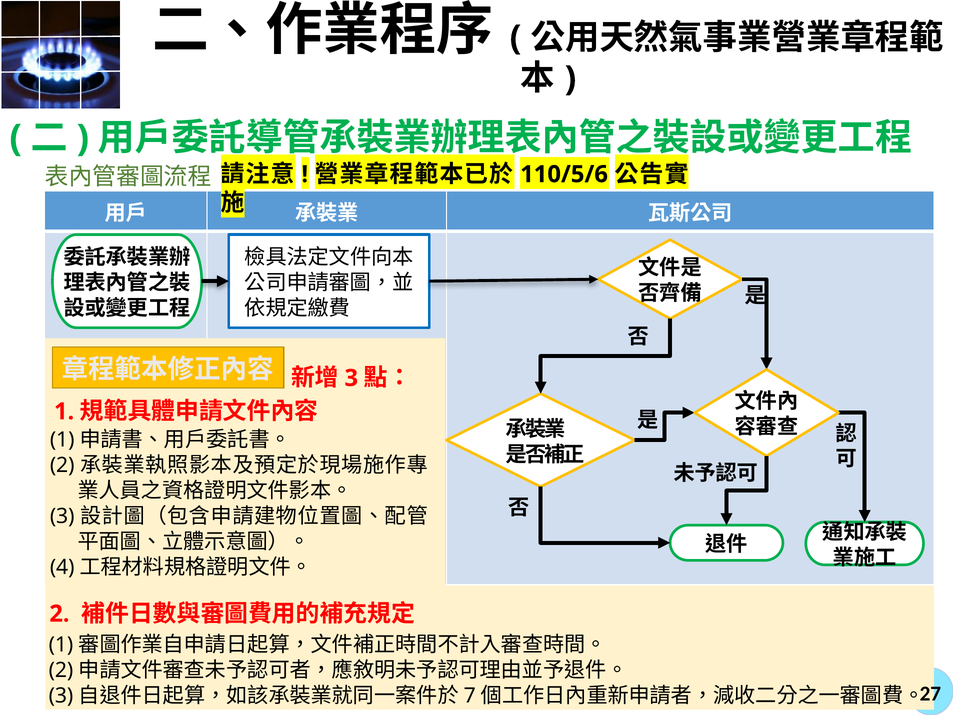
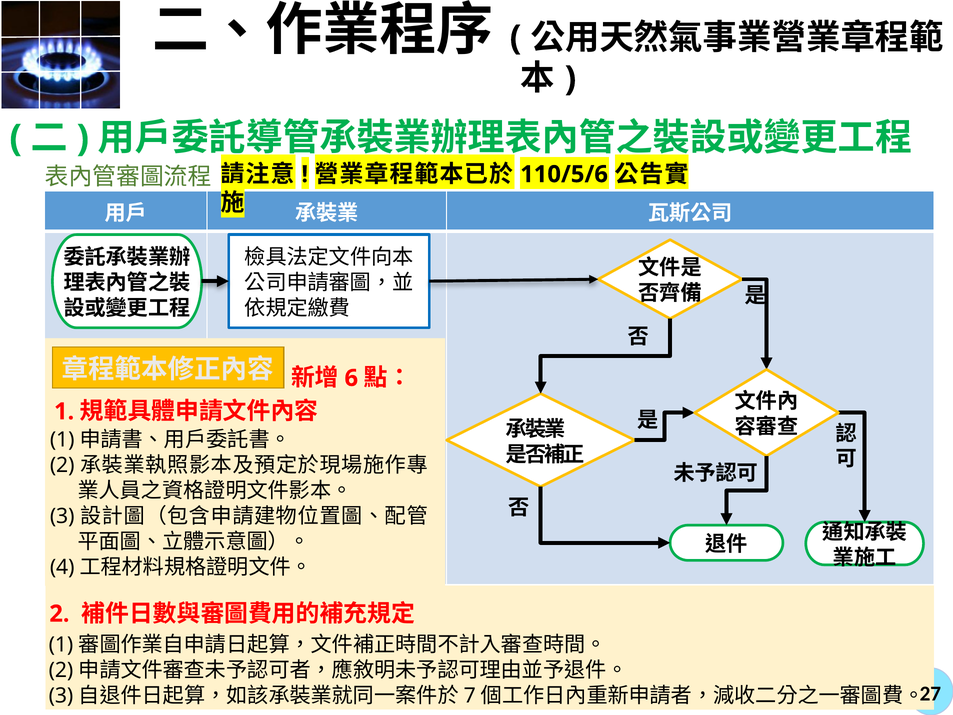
3: 3 -> 6 (351, 378)
